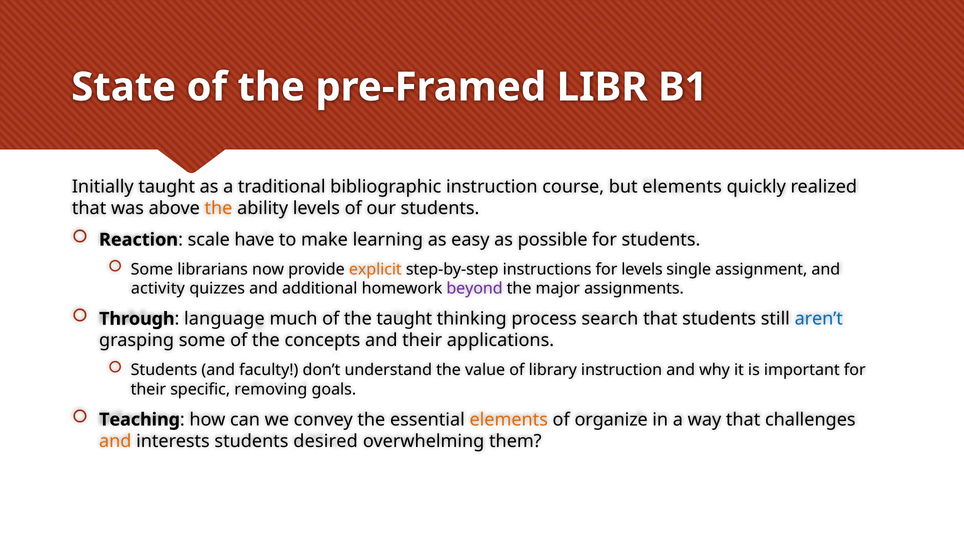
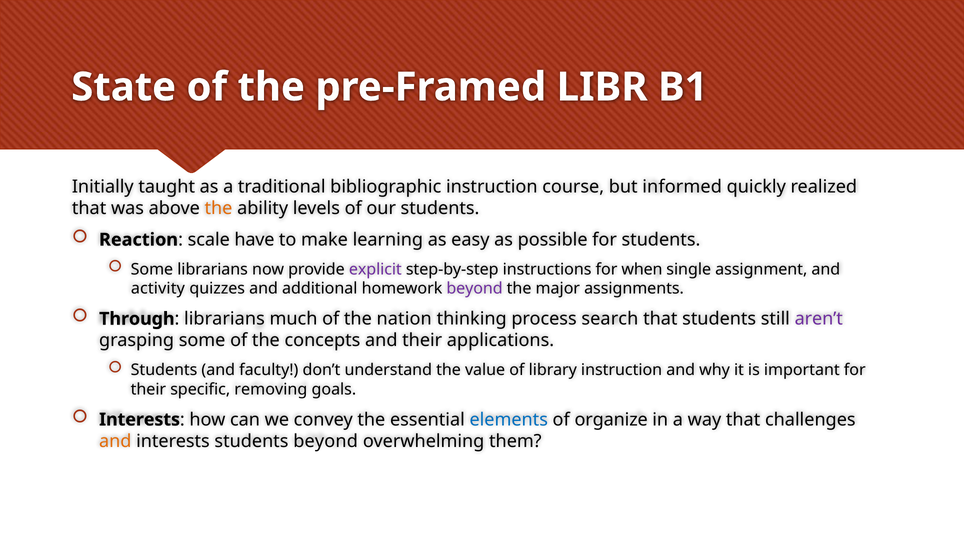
but elements: elements -> informed (682, 187)
explicit colour: orange -> purple (375, 269)
for levels: levels -> when (642, 269)
language: language -> librarians (224, 319)
the taught: taught -> nation (404, 319)
aren’t colour: blue -> purple (819, 319)
Teaching: Teaching -> Interests (140, 420)
elements colour: orange -> blue (509, 420)
students desired: desired -> beyond (326, 441)
